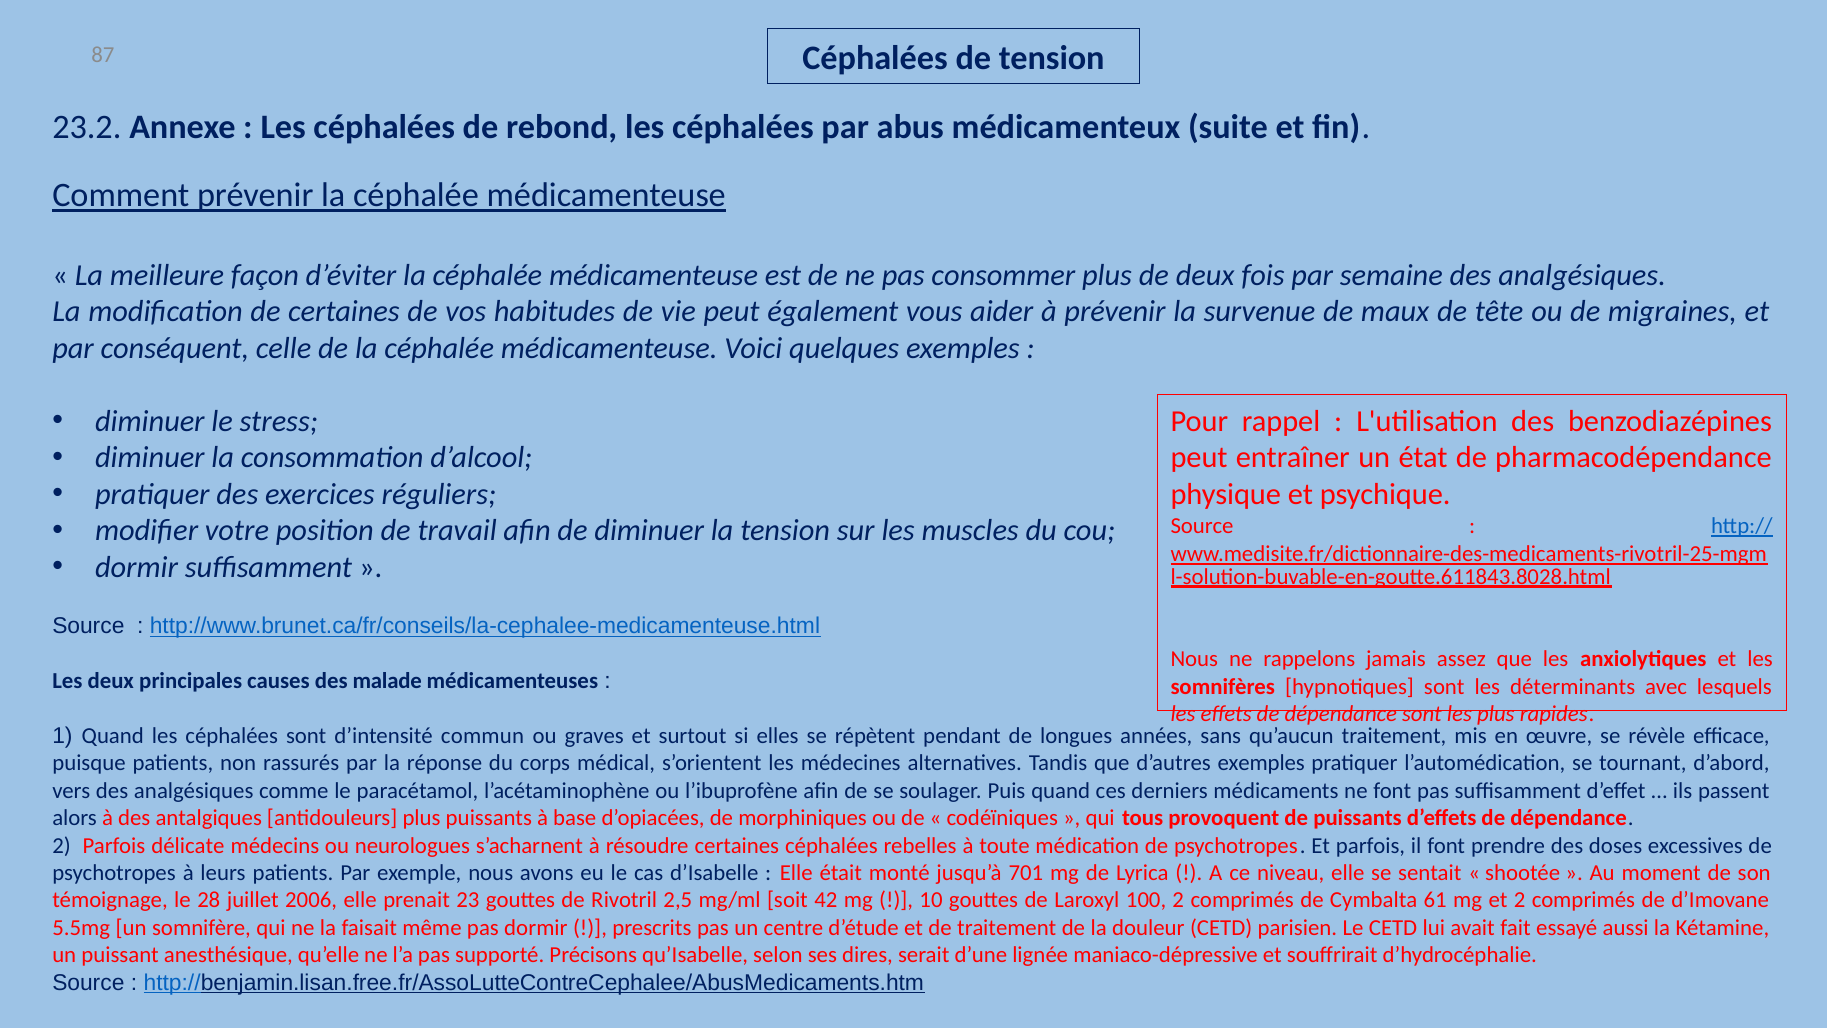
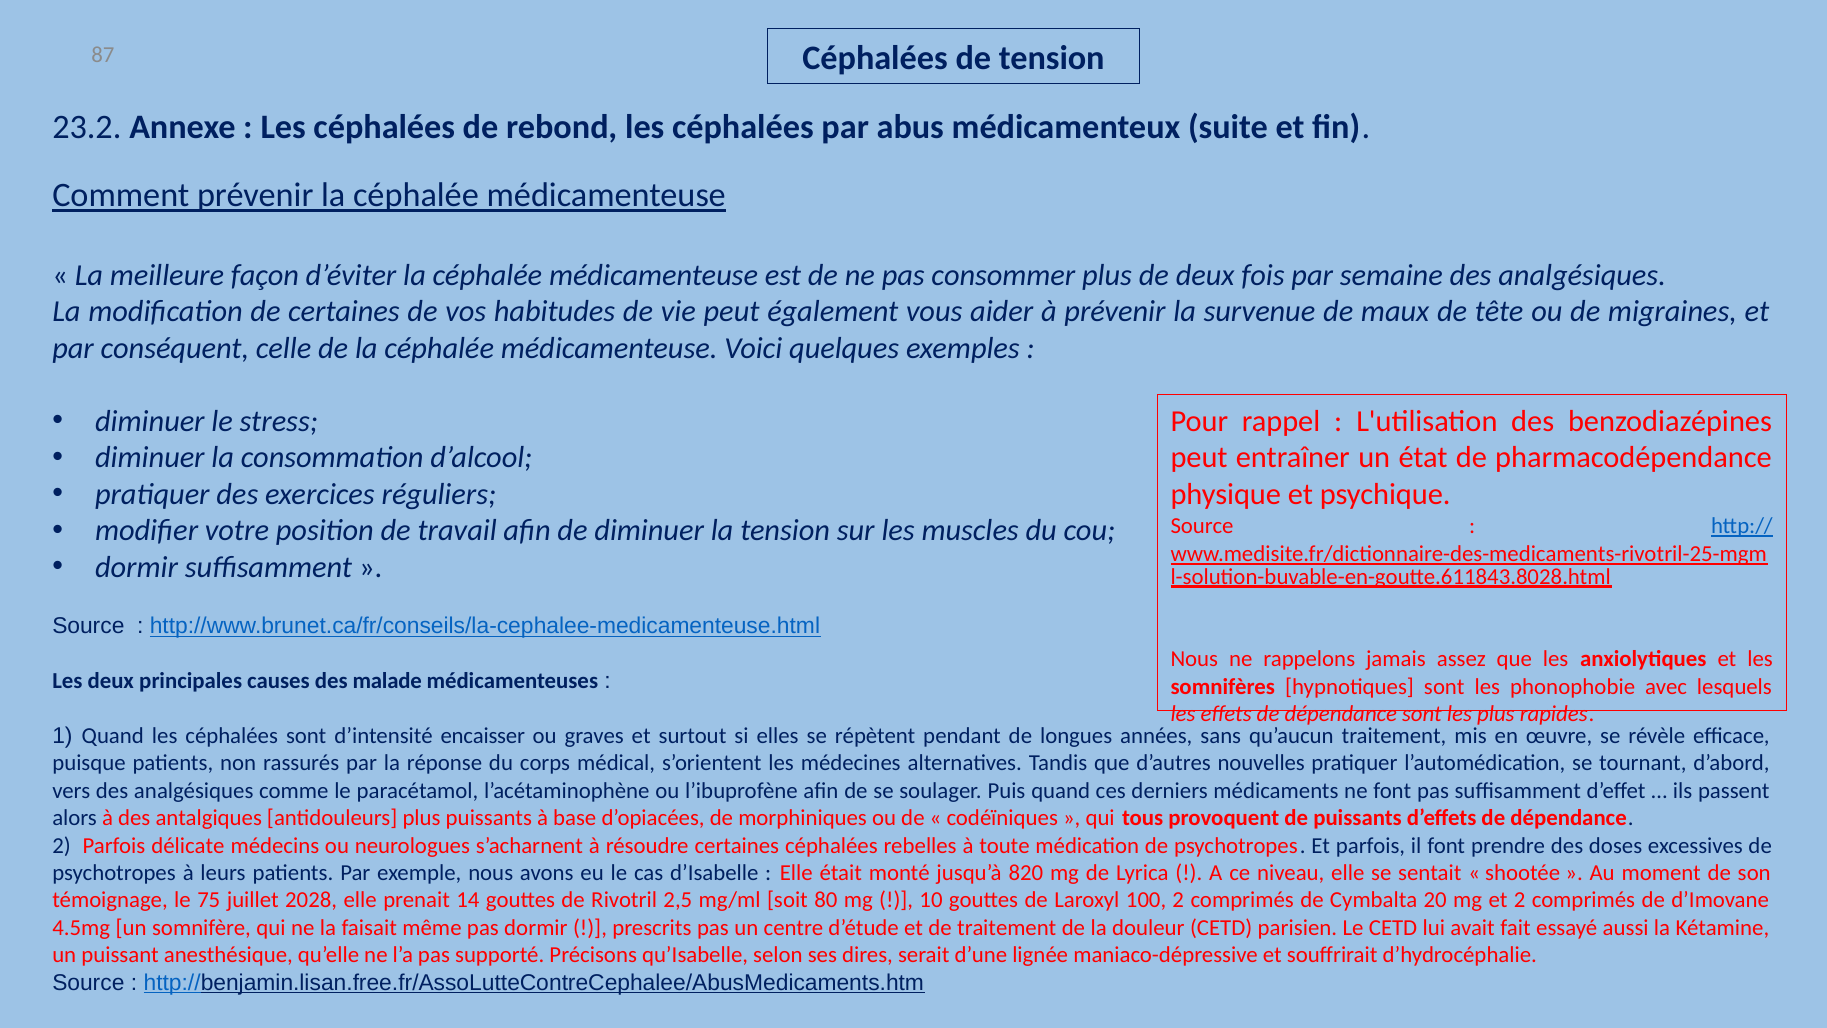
déterminants: déterminants -> phonophobie (1573, 686)
commun: commun -> encaisser (483, 736)
d’autres exemples: exemples -> nouvelles (1261, 763)
701: 701 -> 820 (1026, 873)
28: 28 -> 75 (209, 900)
2006: 2006 -> 2028 (311, 900)
23: 23 -> 14 (468, 900)
42: 42 -> 80 (826, 900)
61: 61 -> 20 (1435, 900)
5.5mg: 5.5mg -> 4.5mg (81, 928)
